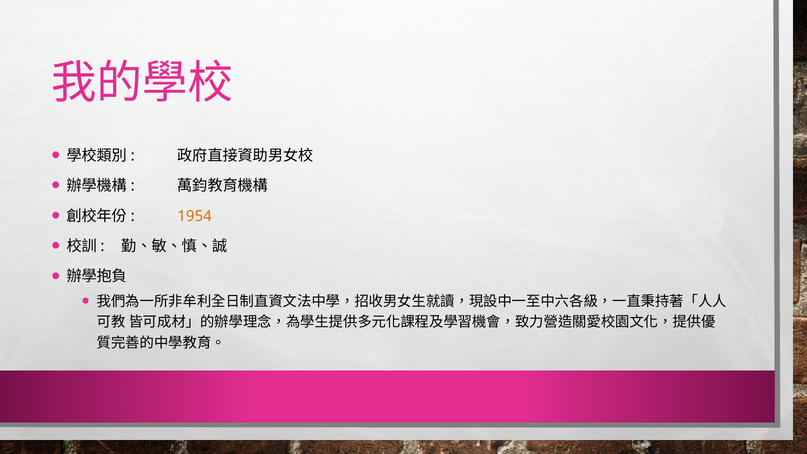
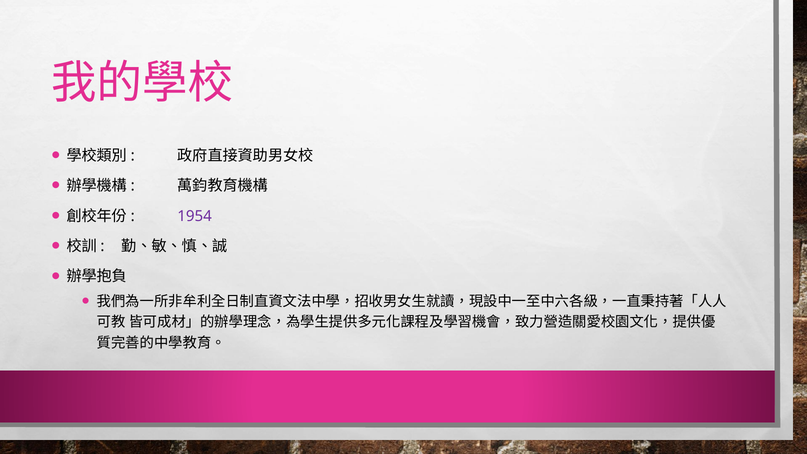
1954 colour: orange -> purple (195, 216)
